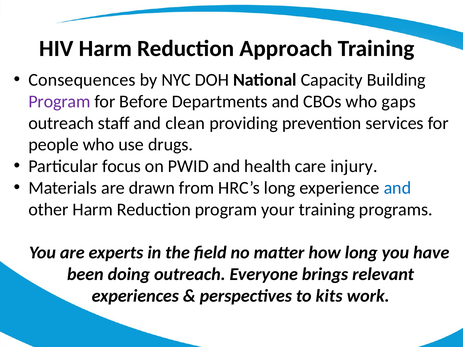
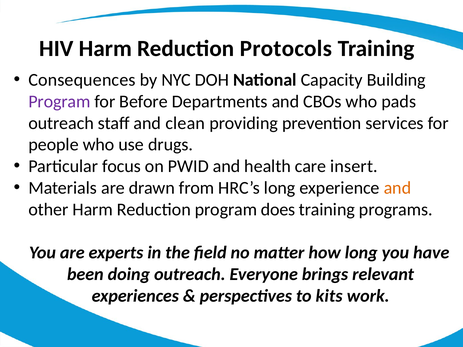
Approach: Approach -> Protocols (286, 49)
gaps: gaps -> pads (399, 102)
injury: injury -> insert (354, 166)
and colour: blue -> orange (397, 188)
your: your -> does (278, 210)
